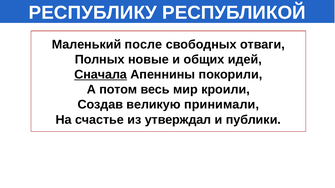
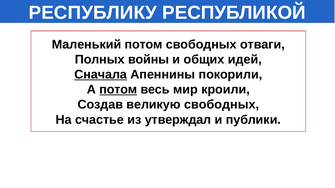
Маленький после: после -> потом (144, 45)
новые: новые -> войны (149, 60)
потом underline: none -> present (118, 90)
великую принимали: принимали -> свободных (222, 105)
